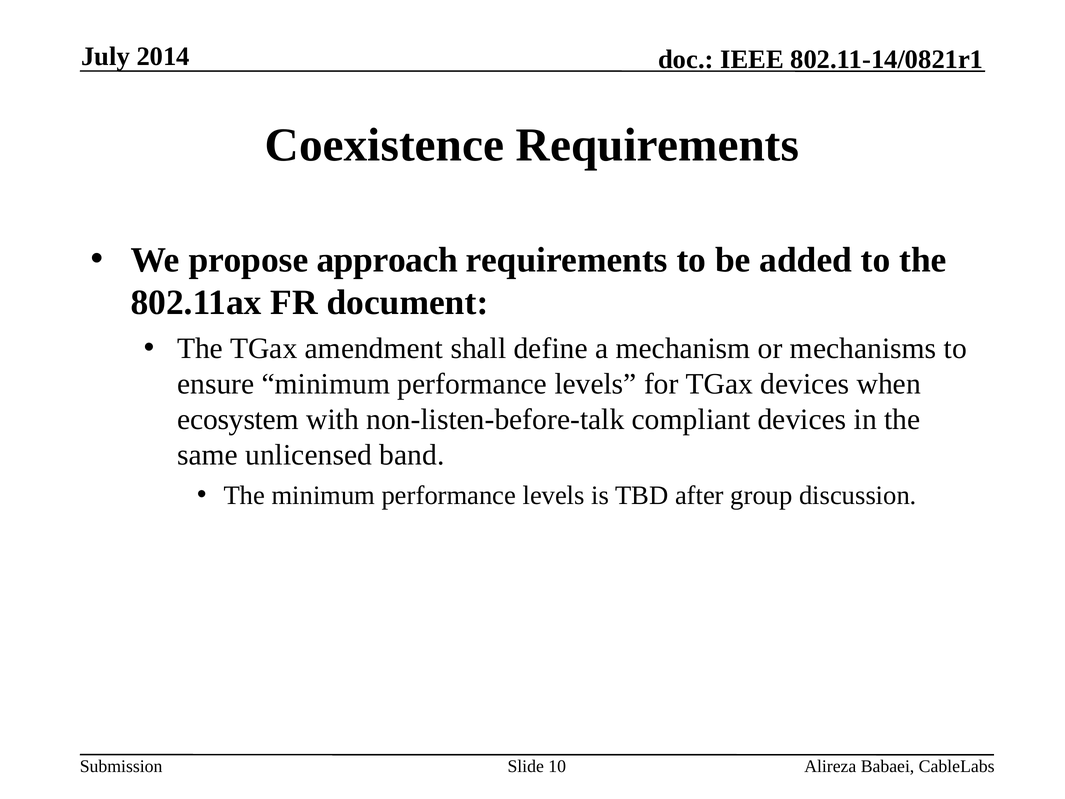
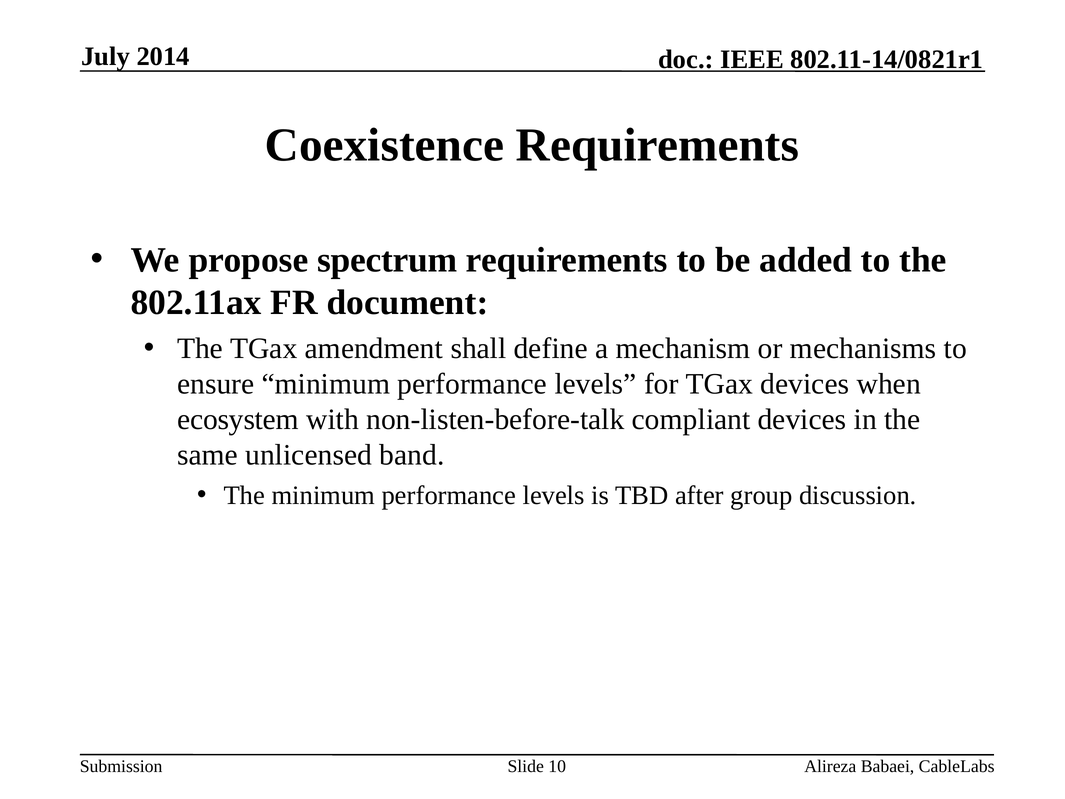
approach: approach -> spectrum (387, 260)
